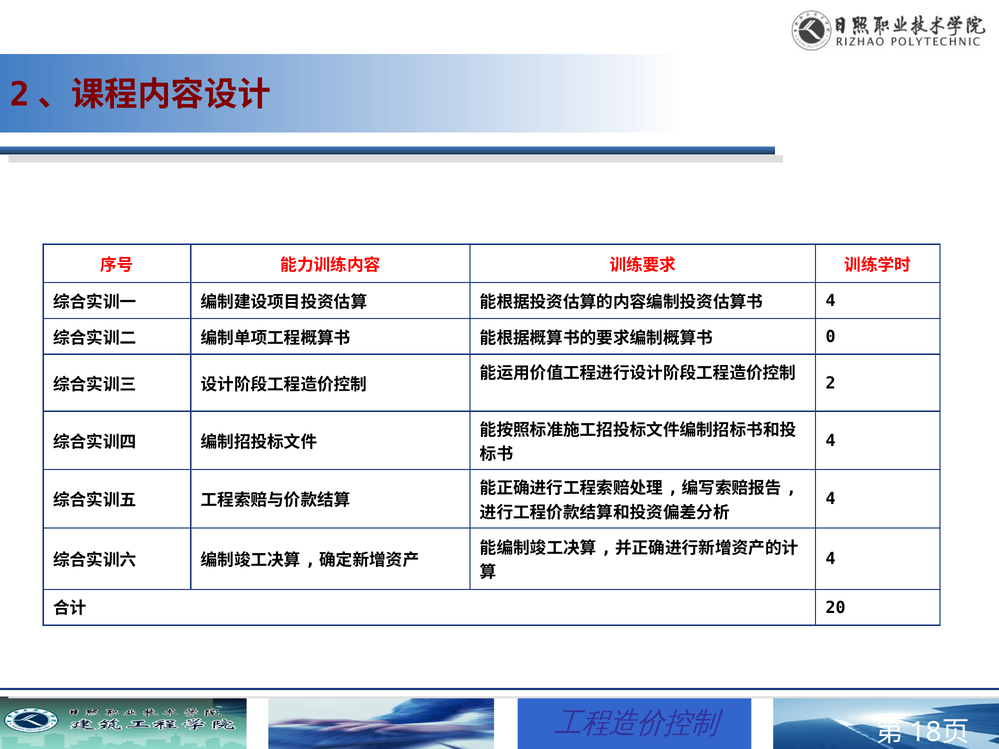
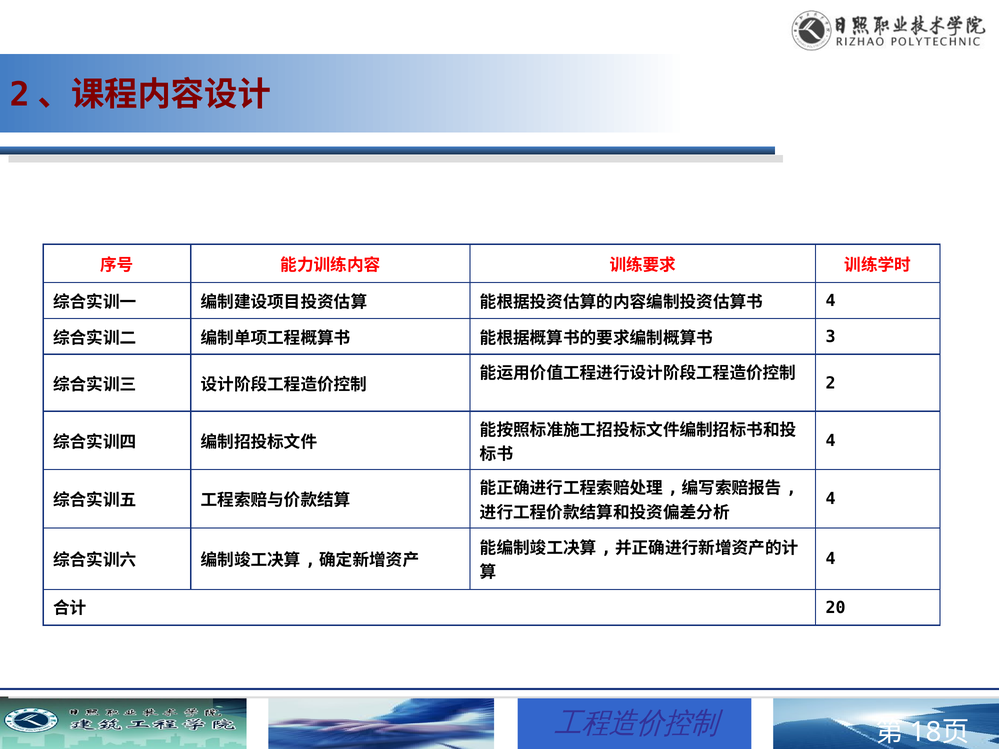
0: 0 -> 3 (831, 337)
